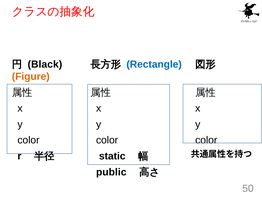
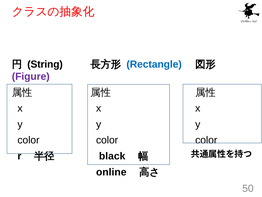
Black: Black -> String (45, 64)
Figure colour: orange -> purple (31, 76)
static: static -> black (112, 156)
public: public -> online (111, 172)
